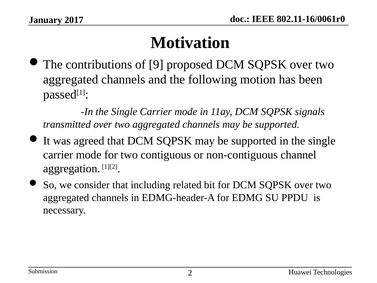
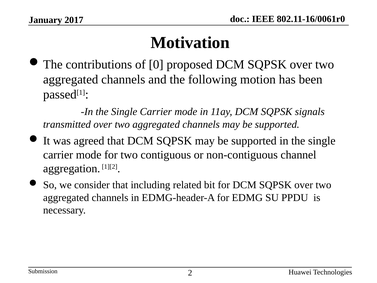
9: 9 -> 0 (156, 64)
